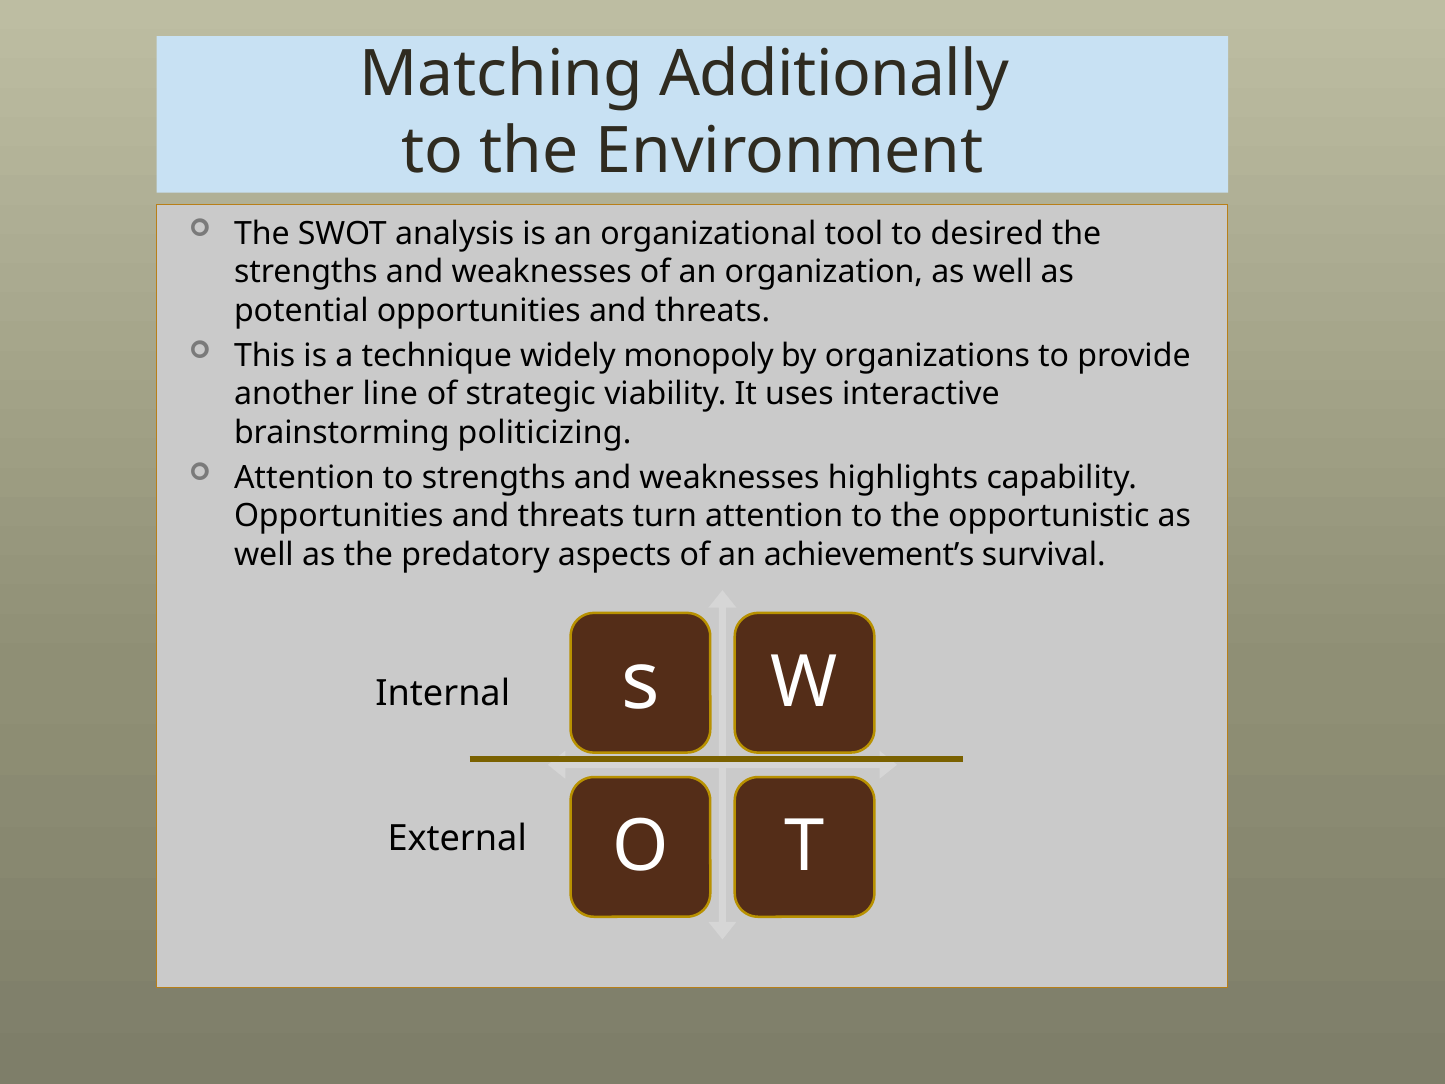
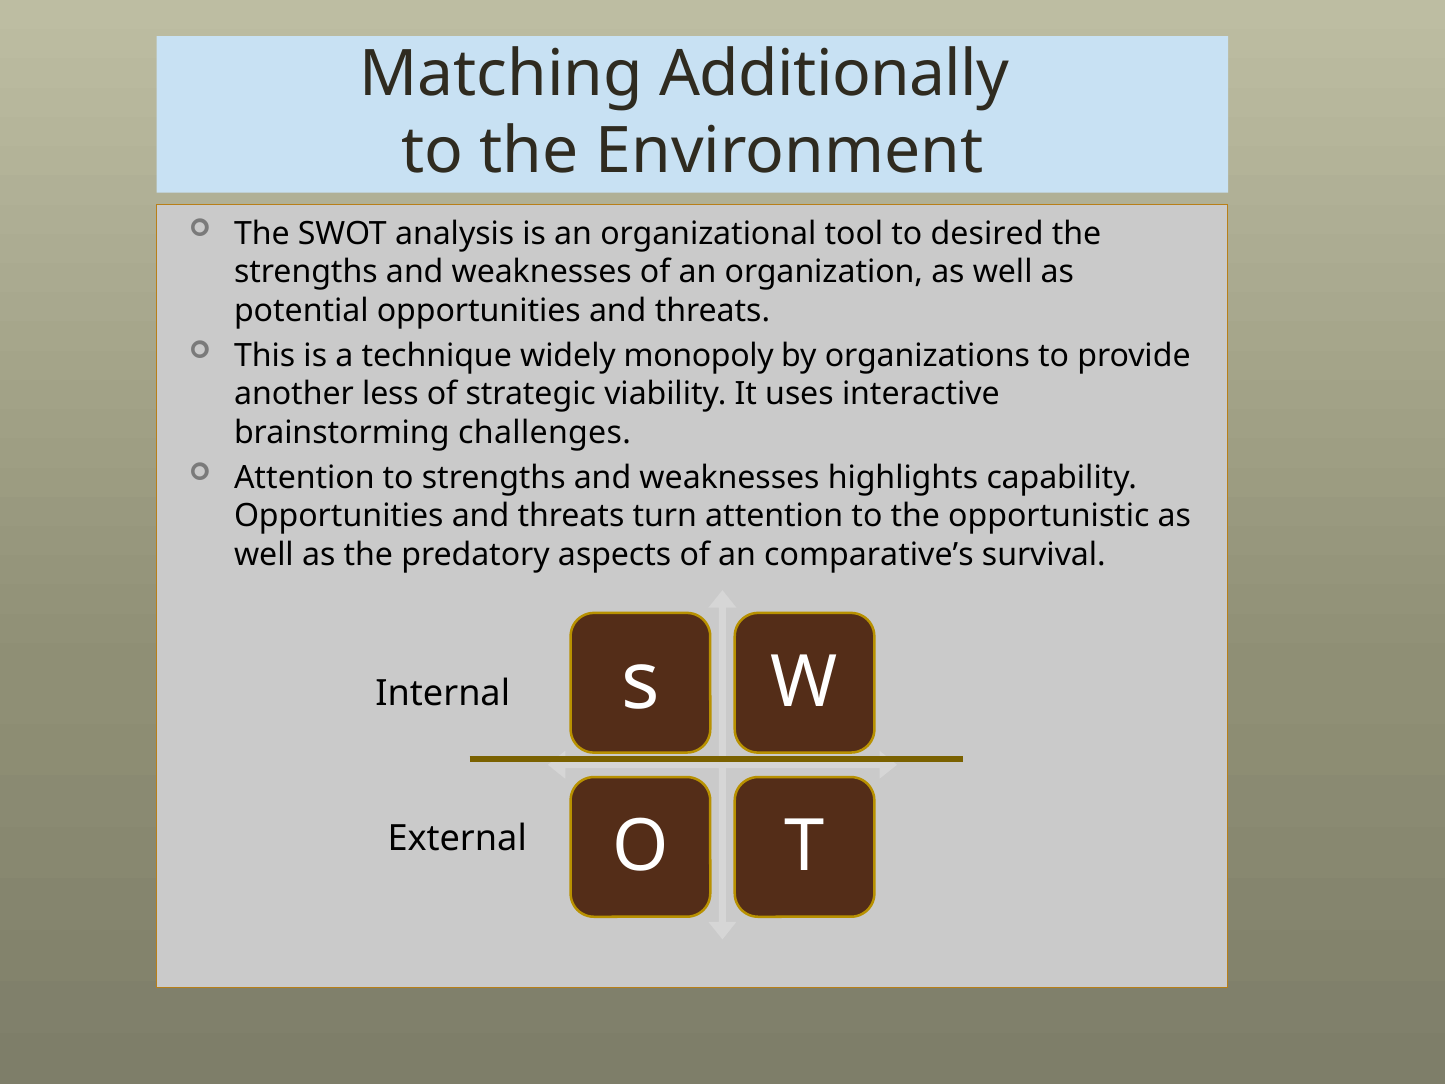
line: line -> less (390, 394)
politicizing: politicizing -> challenges (545, 432)
achievement’s: achievement’s -> comparative’s (869, 554)
